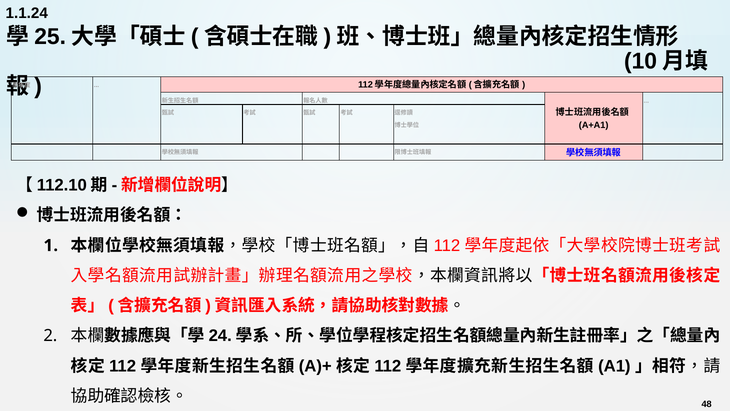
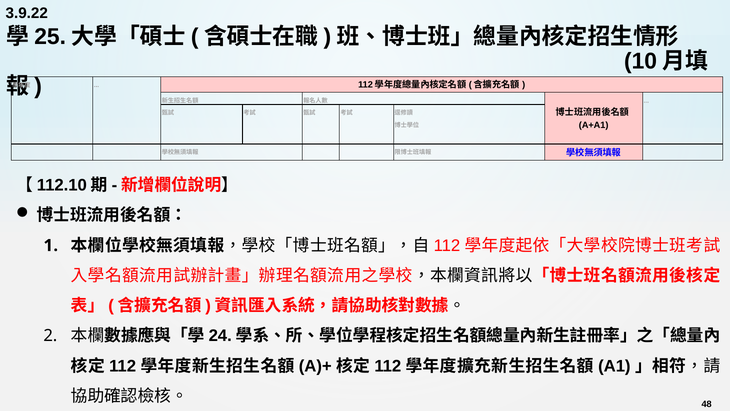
1.1.24: 1.1.24 -> 3.9.22 (27, 13)
